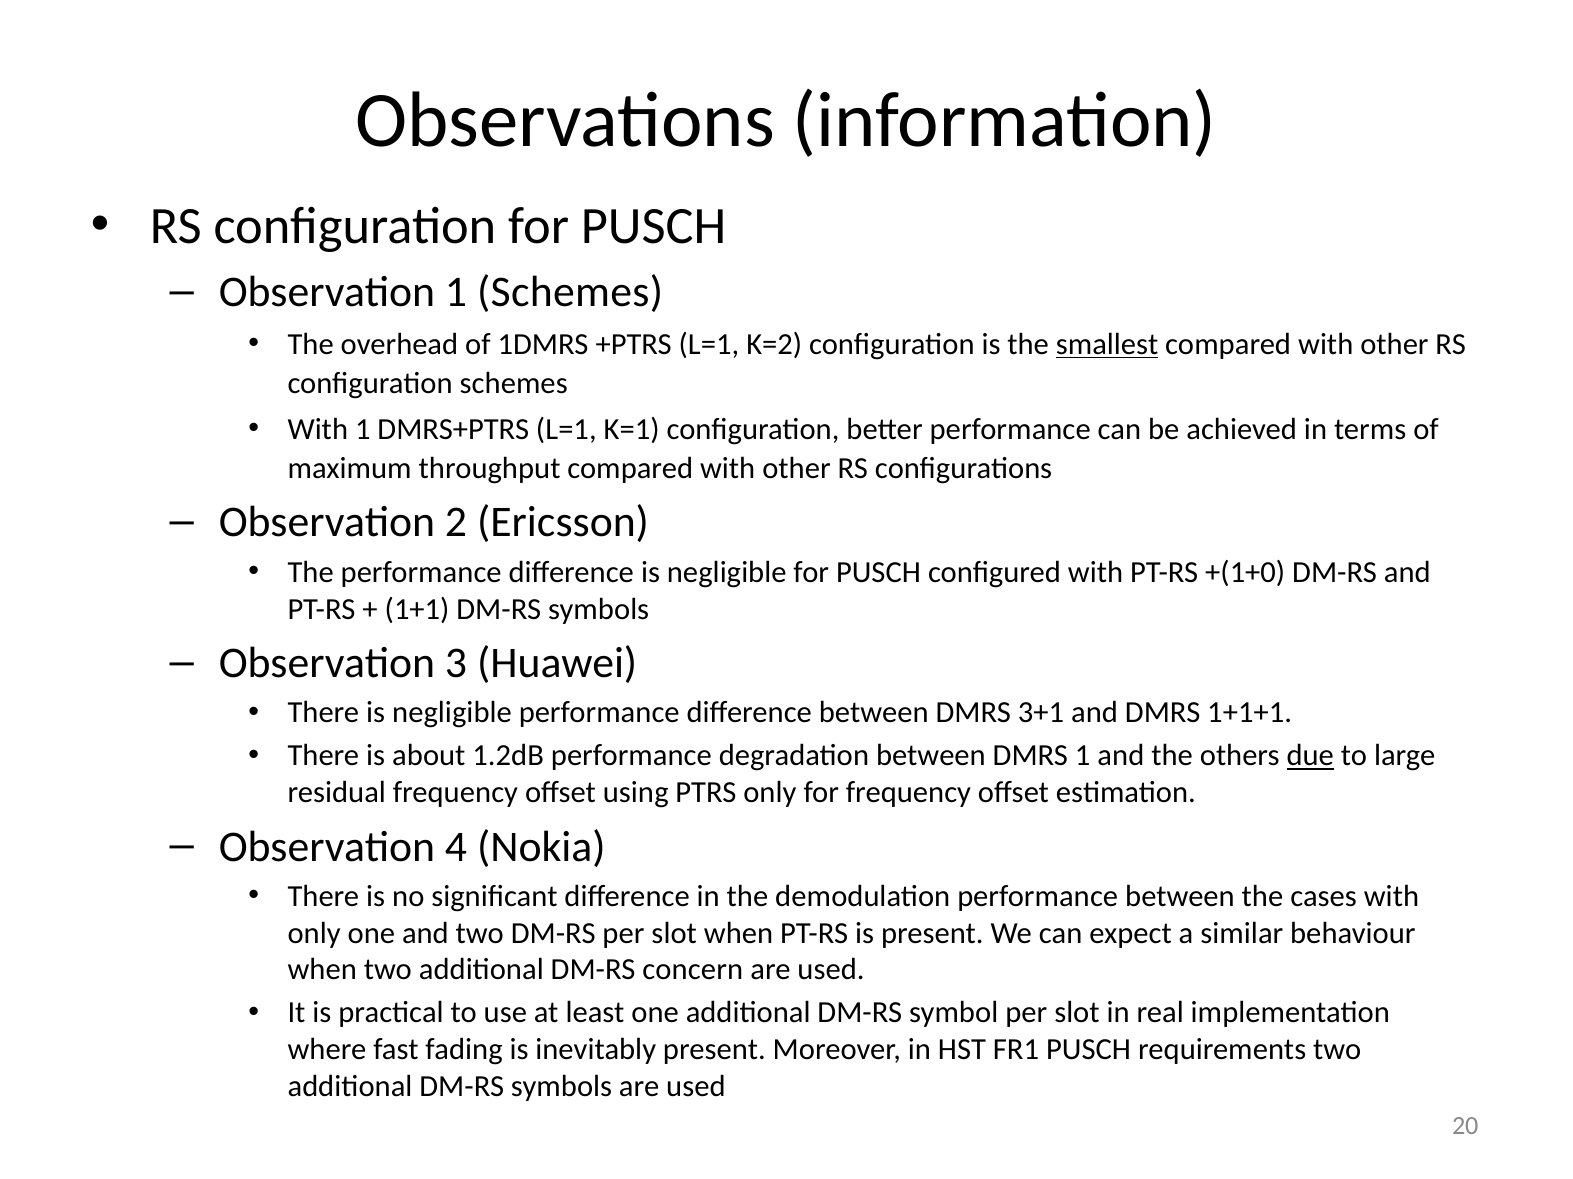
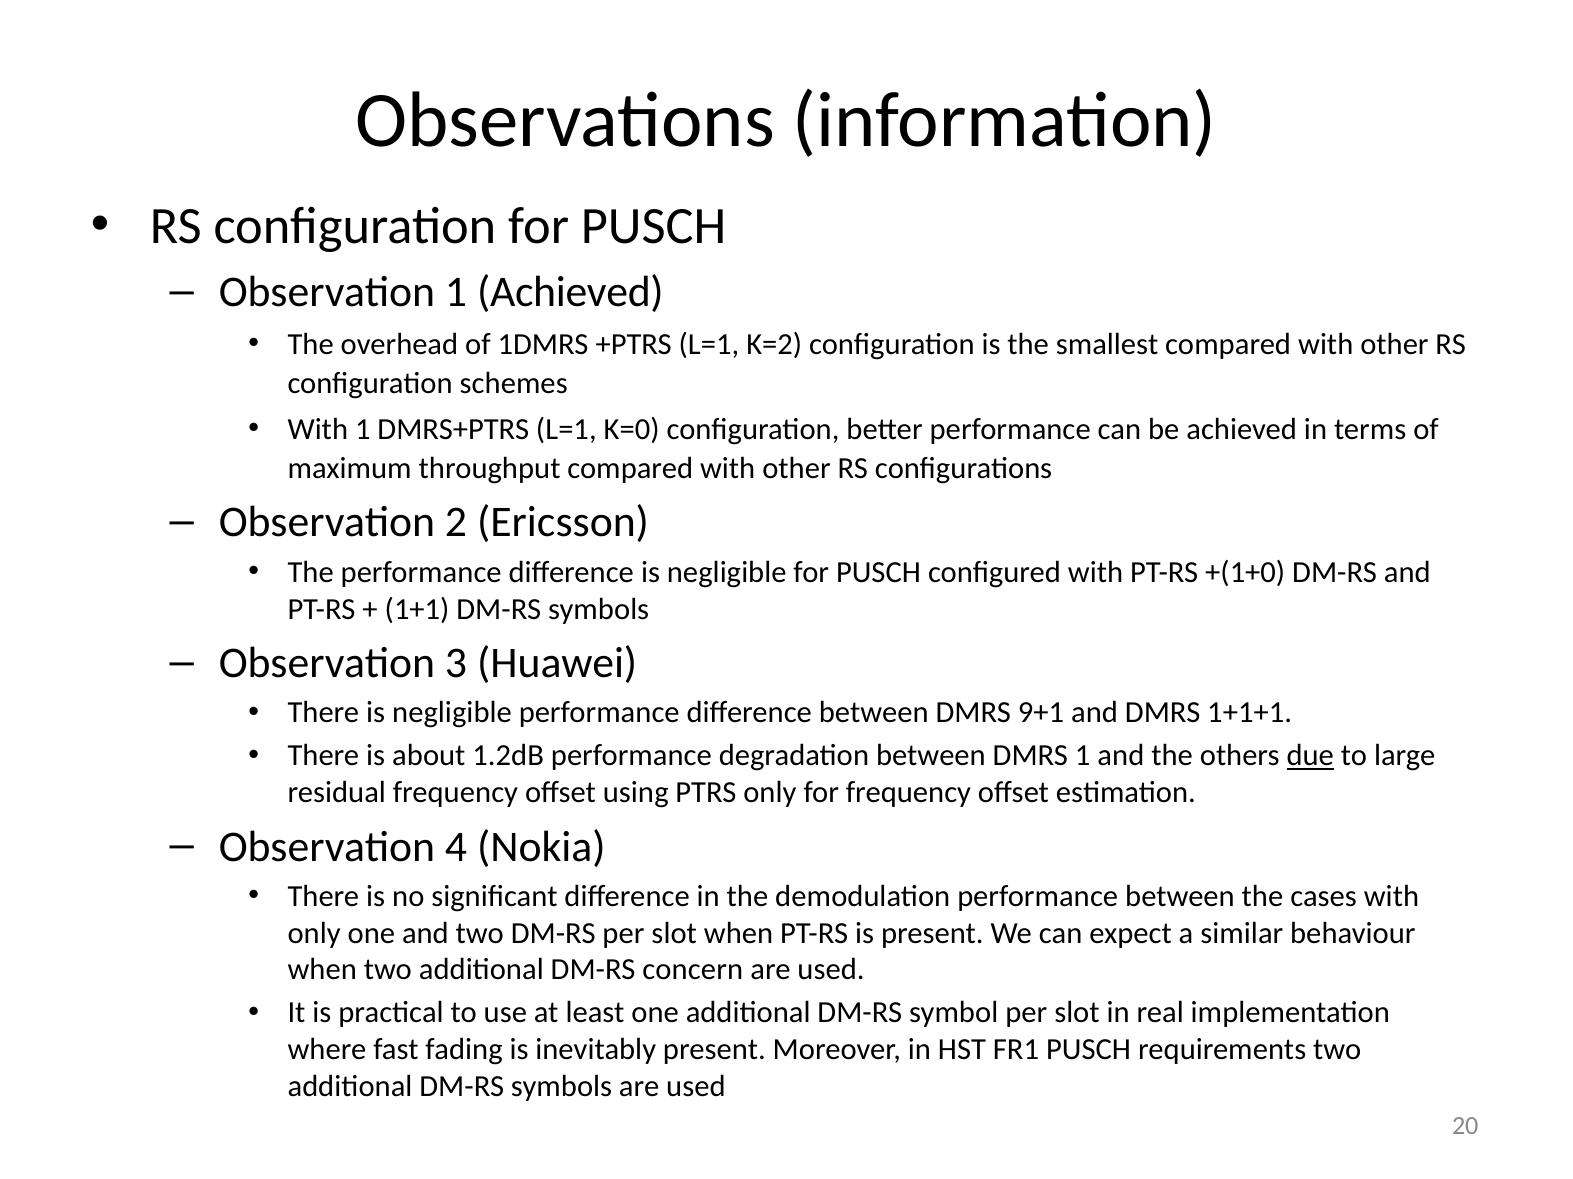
1 Schemes: Schemes -> Achieved (570, 292)
smallest underline: present -> none (1107, 345)
K=1: K=1 -> K=0 (632, 429)
3+1: 3+1 -> 9+1 (1041, 713)
